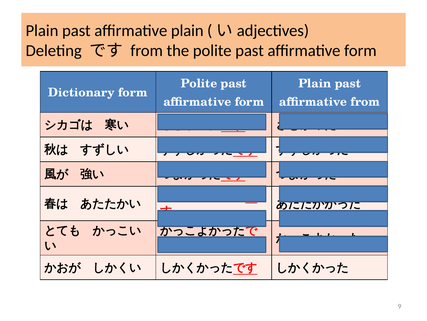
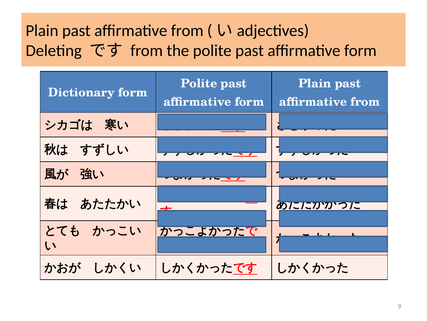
plain: plain -> from (187, 31)
